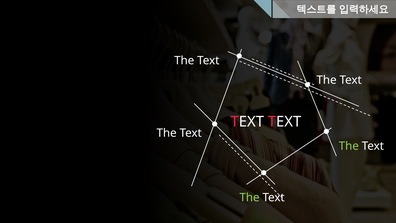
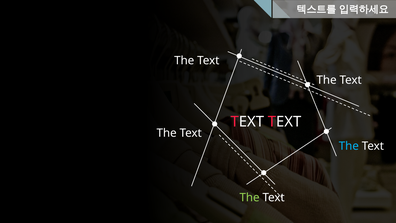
The colour: light green -> light blue (349, 146)
